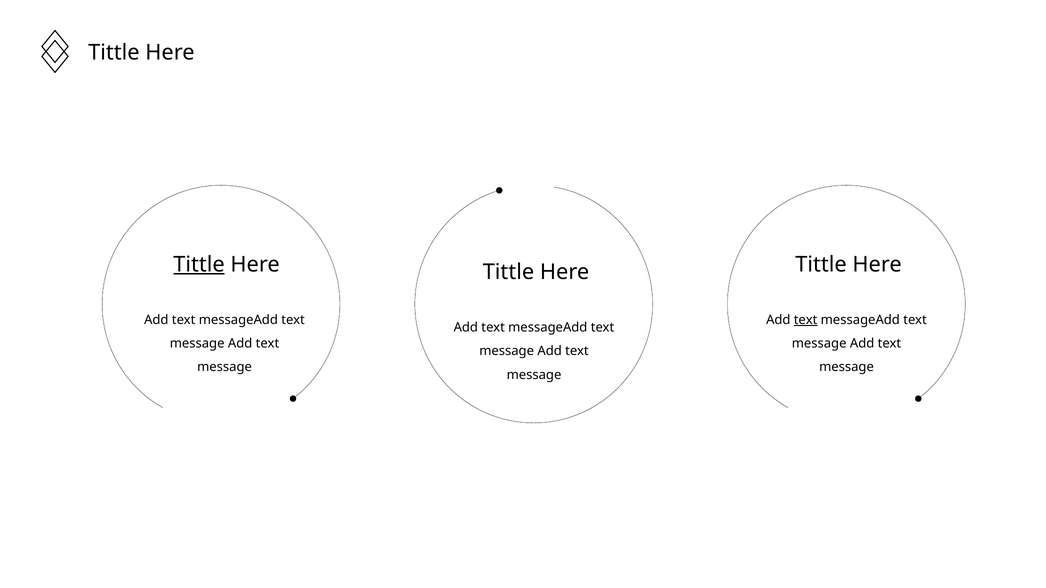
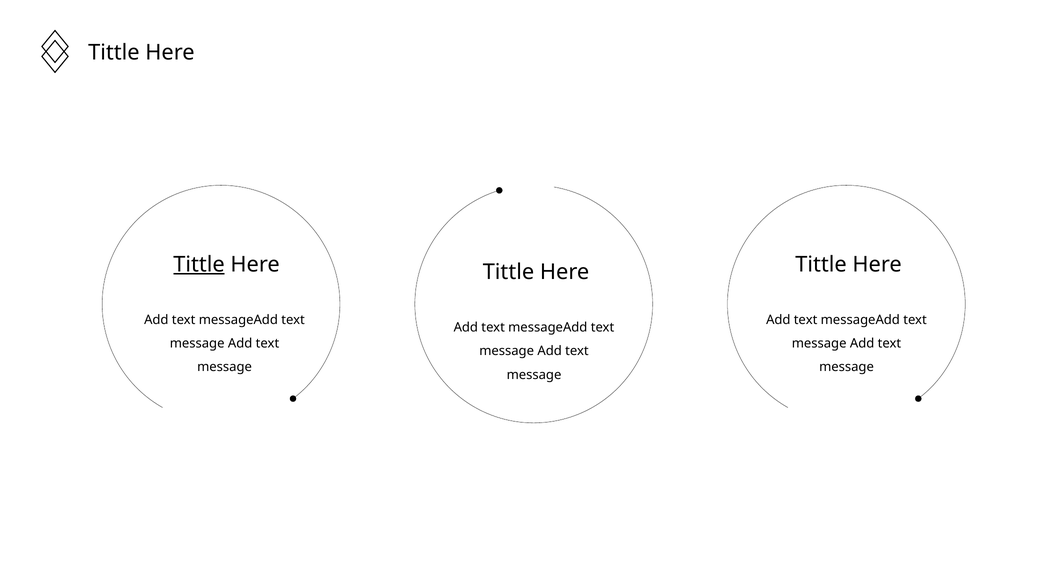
text underline: present -> none (806, 320)
